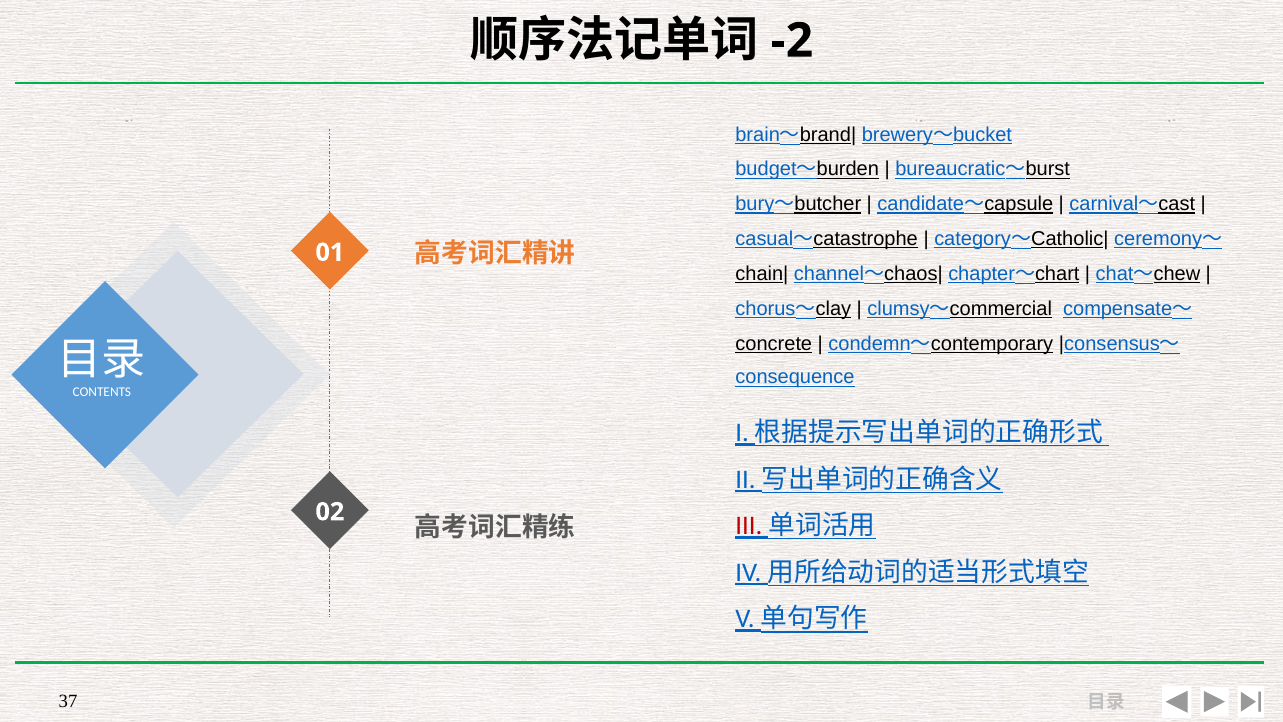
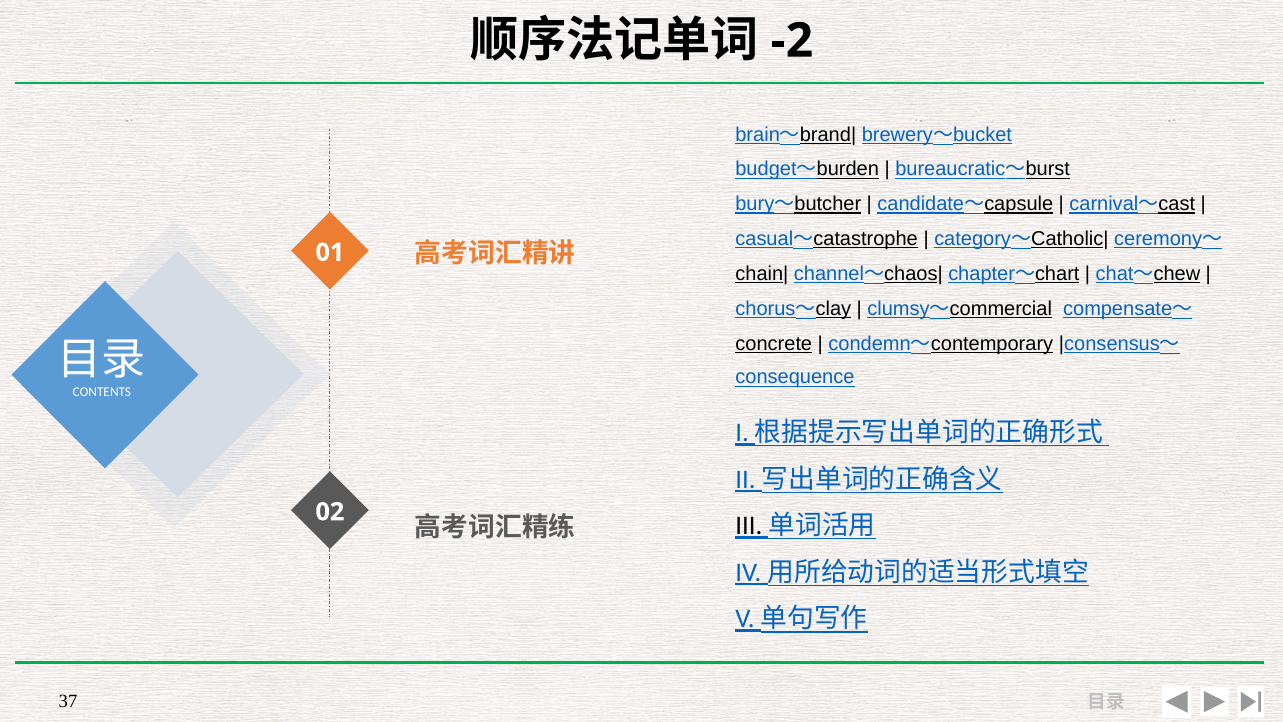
III colour: red -> black (749, 526)
